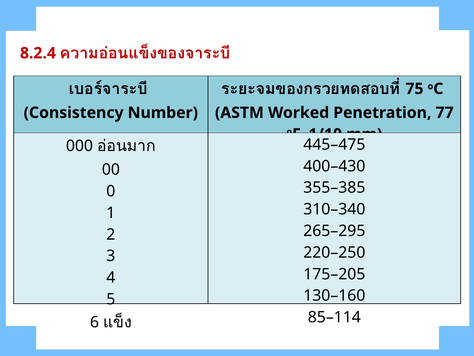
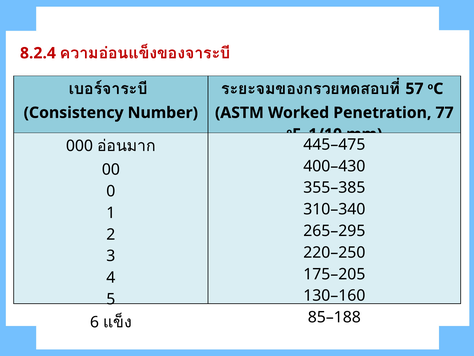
75: 75 -> 57 (414, 89)
85–114: 85–114 -> 85–188 (334, 317)
